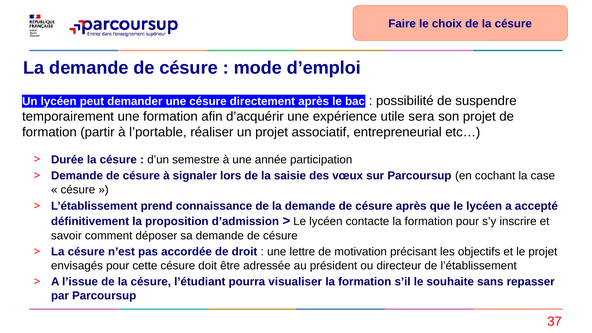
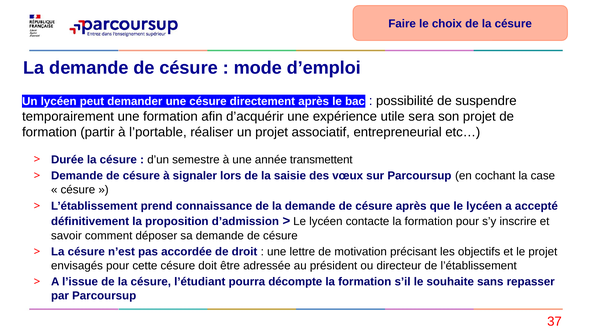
participation: participation -> transmettent (321, 160)
visualiser: visualiser -> décompte (295, 282)
